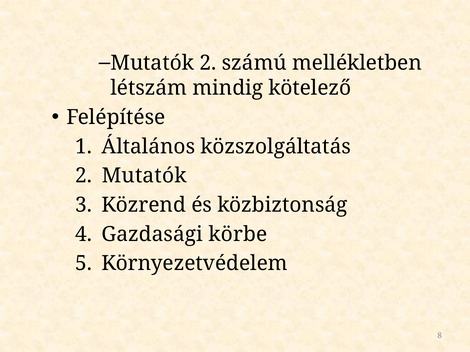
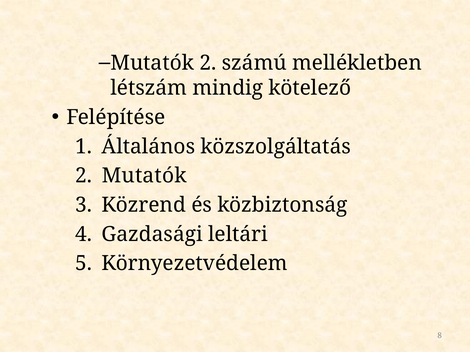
körbe: körbe -> leltári (238, 235)
